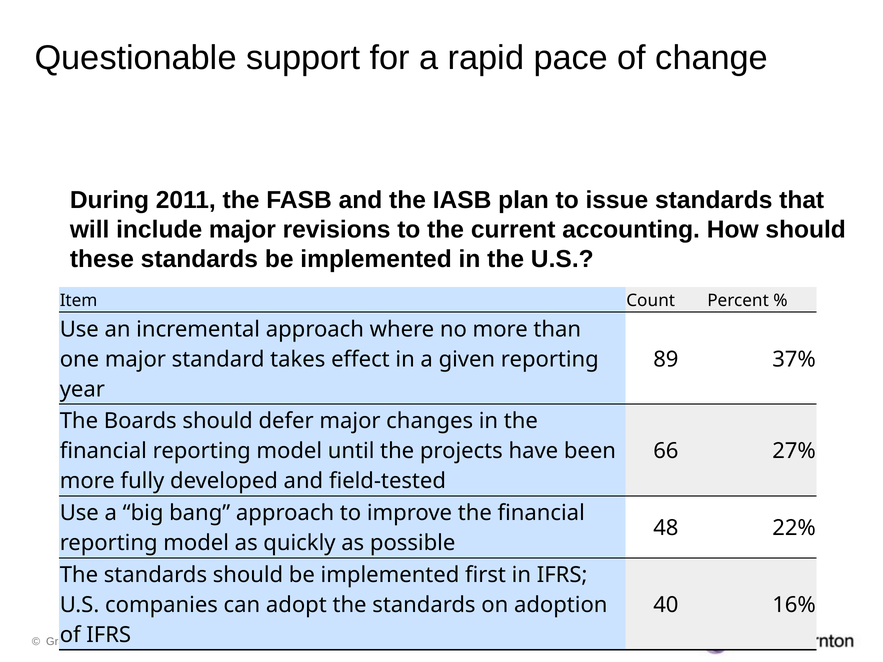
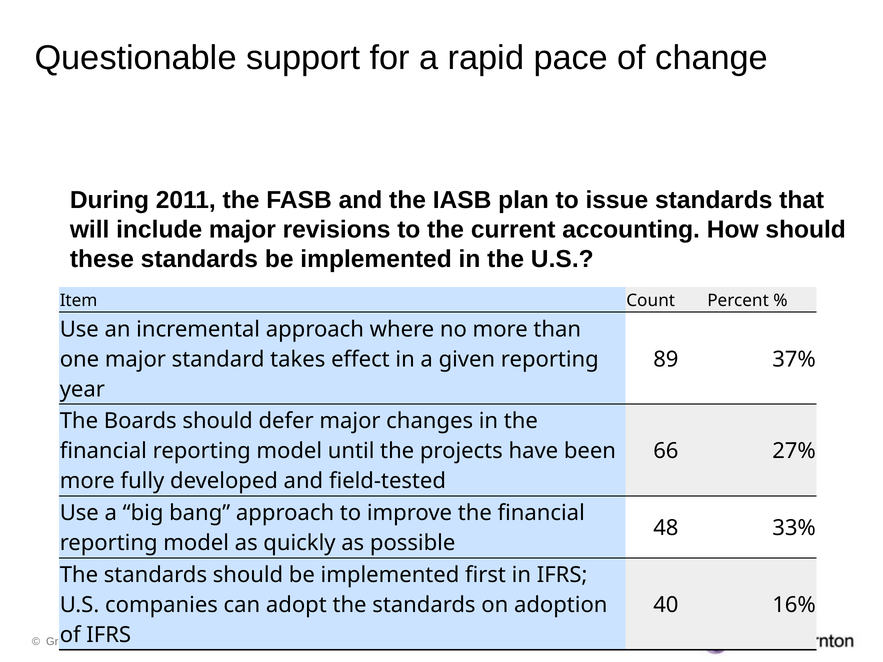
22%: 22% -> 33% (794, 528)
